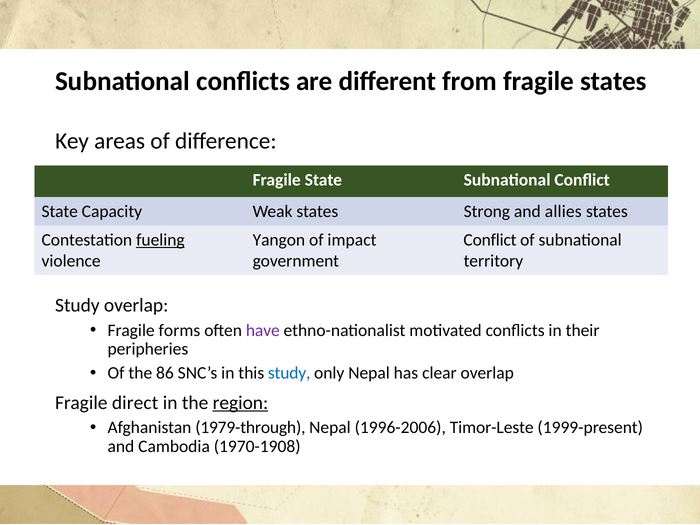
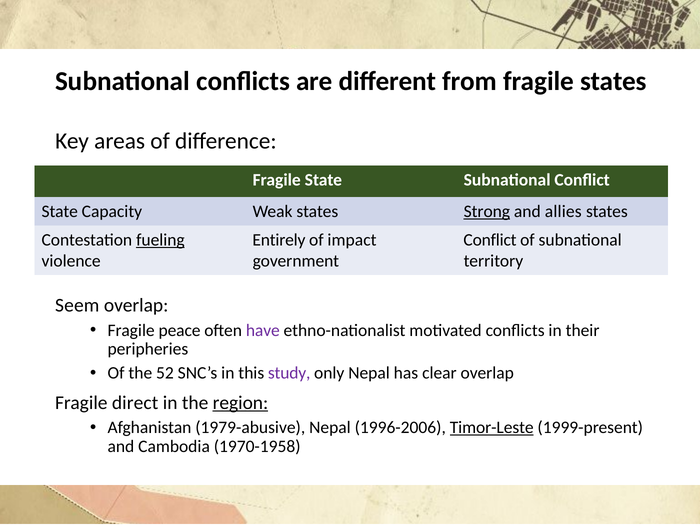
Strong underline: none -> present (487, 211)
Yangon: Yangon -> Entirely (279, 240)
Study: Study -> Seem (77, 305)
forms: forms -> peace (180, 330)
86: 86 -> 52 (165, 373)
study colour: blue -> purple (289, 373)
1979-through: 1979-through -> 1979-abusive (250, 427)
Timor-Leste underline: none -> present (492, 427)
1970-1908: 1970-1908 -> 1970-1958 (257, 446)
